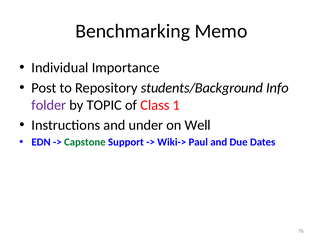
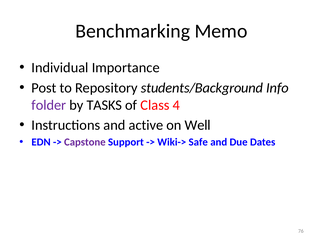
TOPIC: TOPIC -> TASKS (104, 105)
1: 1 -> 4 (176, 105)
under: under -> active (146, 125)
Capstone colour: green -> purple (85, 142)
Paul: Paul -> Safe (198, 142)
